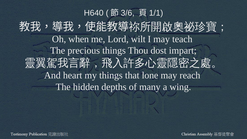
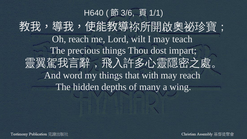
Oh when: when -> reach (79, 39)
heart: heart -> word (73, 75)
lone: lone -> with (150, 75)
